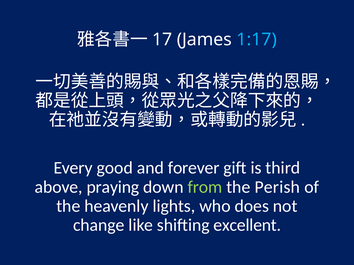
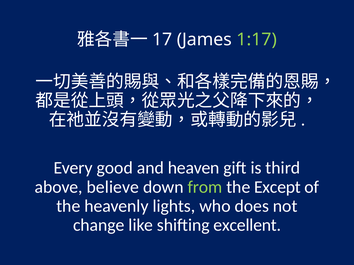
1:17 colour: light blue -> light green (257, 40)
forever: forever -> heaven (194, 168)
praying: praying -> believe (113, 187)
Perish: Perish -> Except (277, 187)
